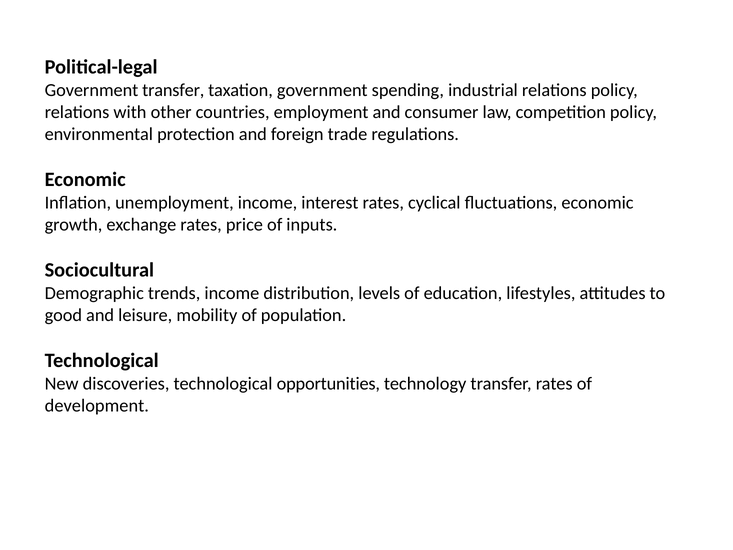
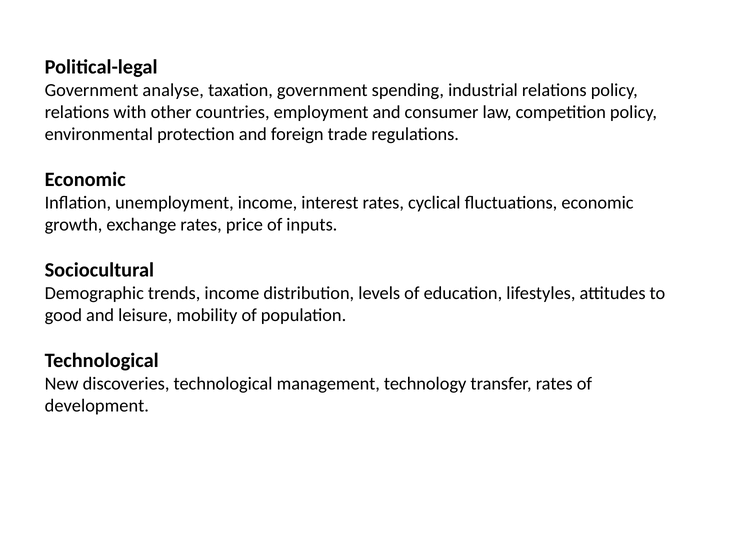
Government transfer: transfer -> analyse (173, 90)
opportunities: opportunities -> management (328, 383)
